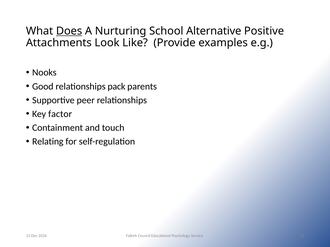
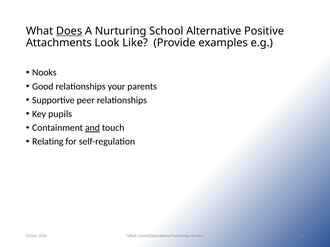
pack: pack -> your (116, 87)
factor: factor -> pupils (60, 114)
and underline: none -> present (92, 128)
